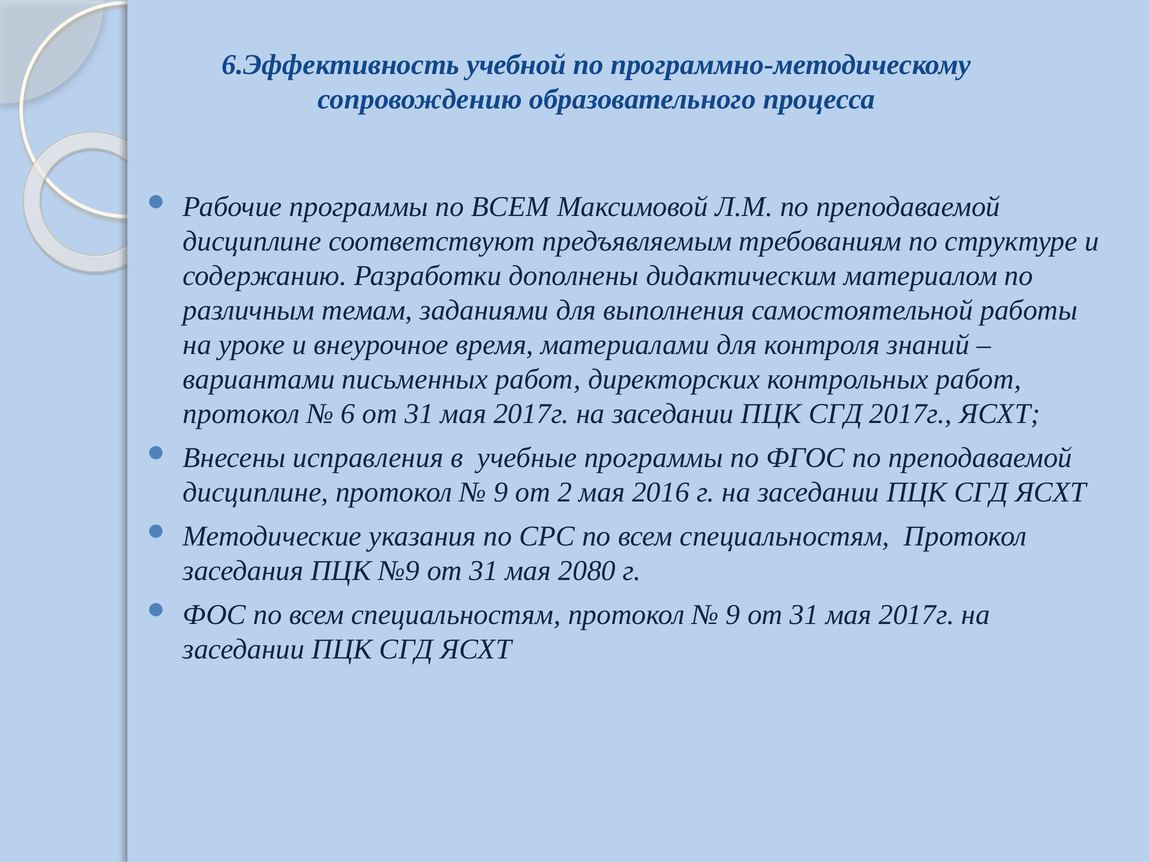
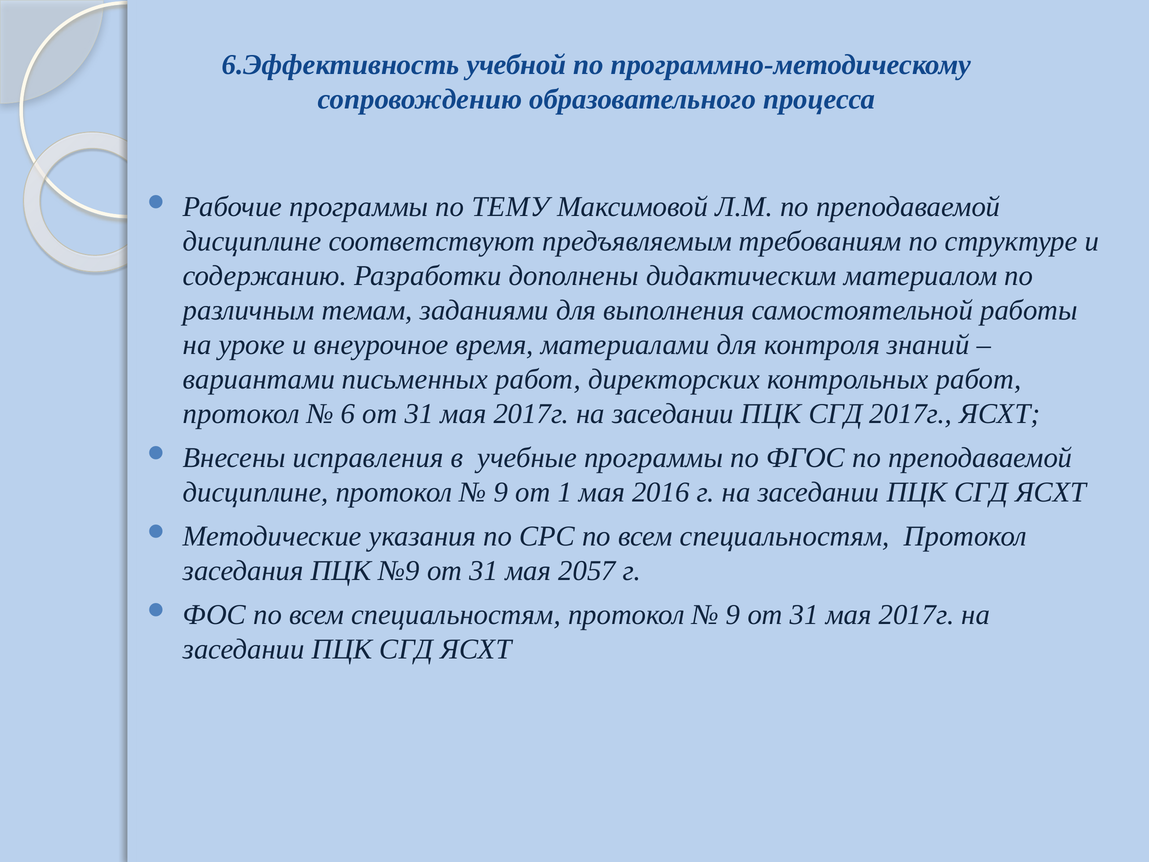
программы по ВСЕМ: ВСЕМ -> ТЕМУ (511, 207)
2: 2 -> 1 (565, 492)
2080: 2080 -> 2057 (587, 571)
